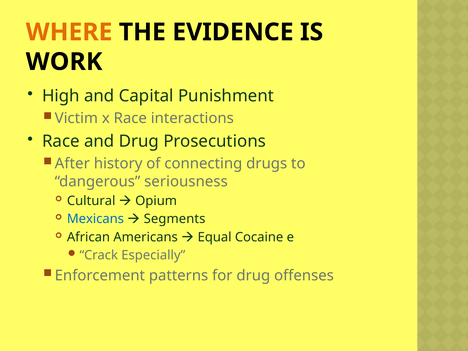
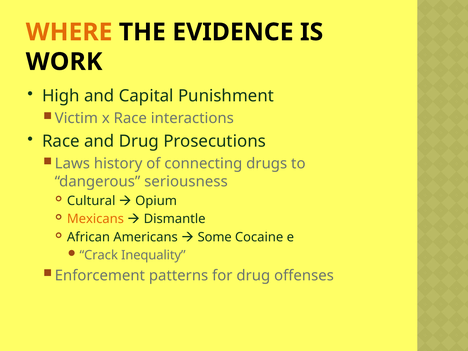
After: After -> Laws (72, 164)
Mexicans colour: blue -> orange (95, 219)
Segments: Segments -> Dismantle (175, 219)
Equal: Equal -> Some (215, 237)
Especially: Especially -> Inequality (153, 255)
